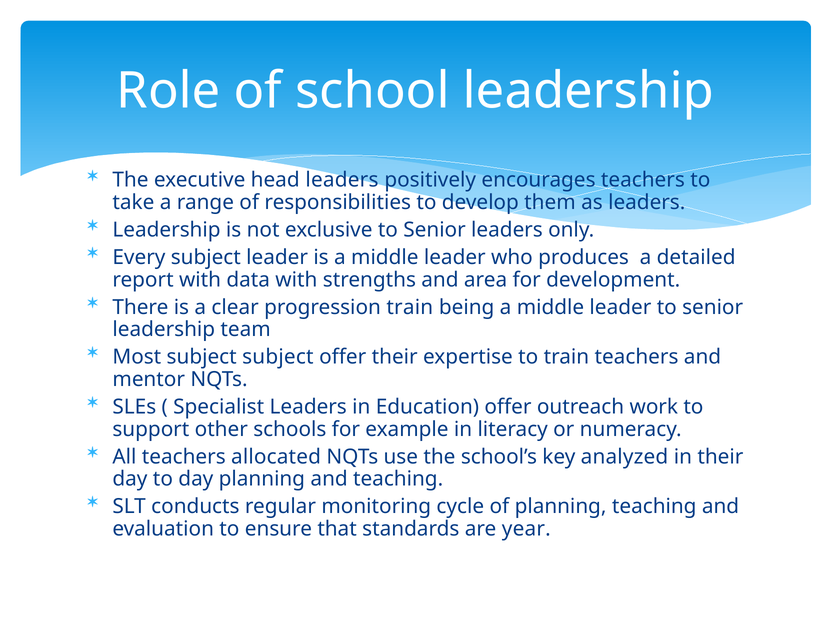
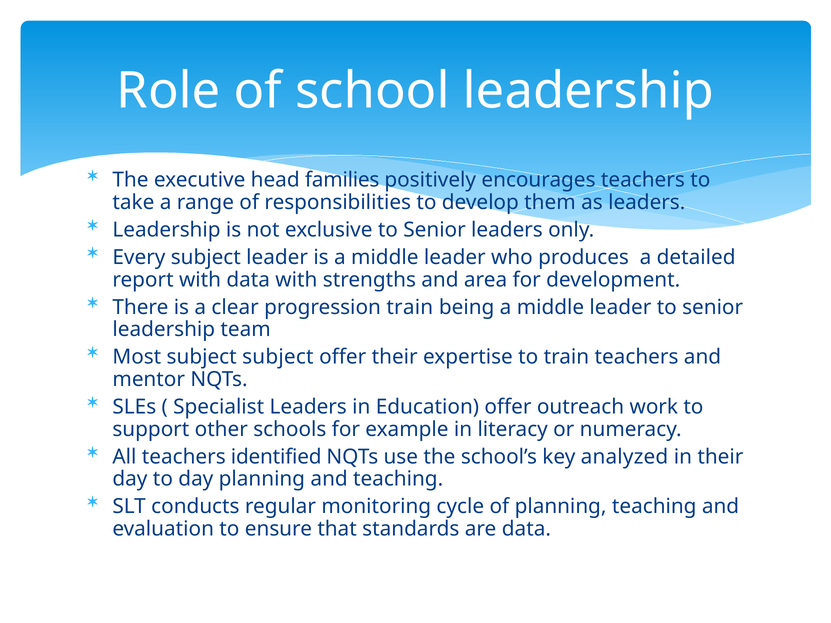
head leaders: leaders -> families (342, 180)
allocated: allocated -> identified (276, 457)
are year: year -> data (526, 529)
